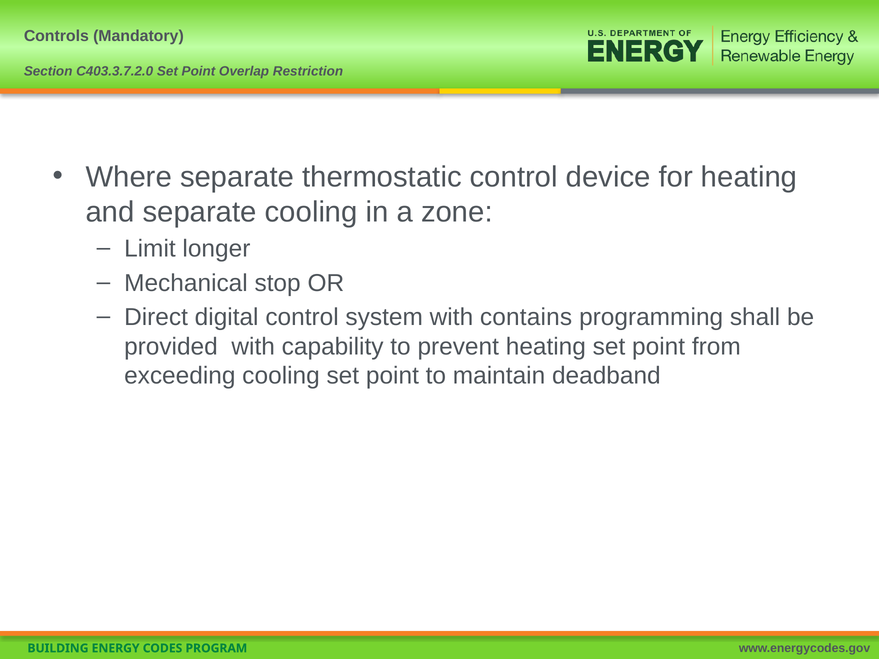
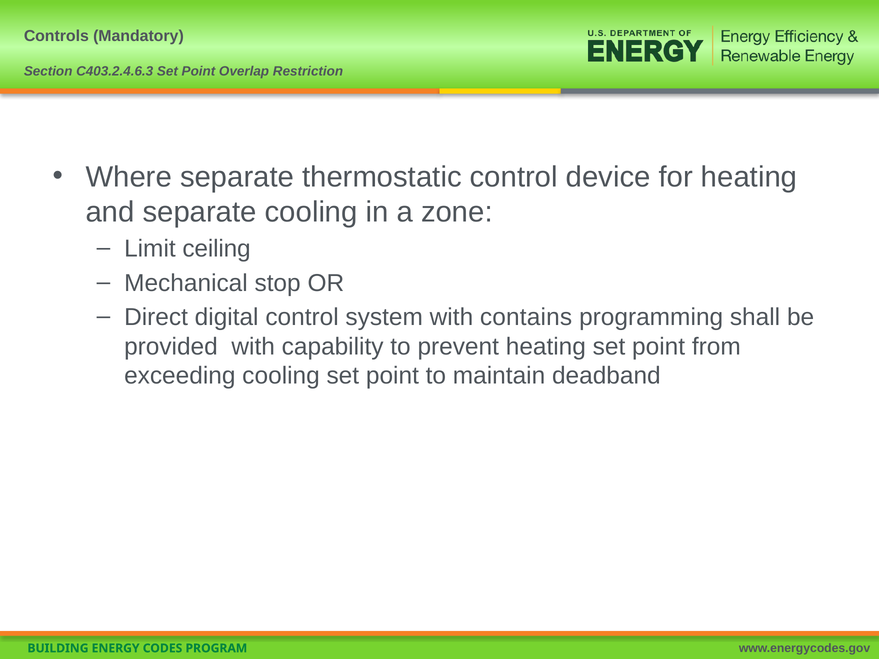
C403.3.7.2.0: C403.3.7.2.0 -> C403.2.4.6.3 (115, 71)
longer: longer -> ceiling (217, 249)
